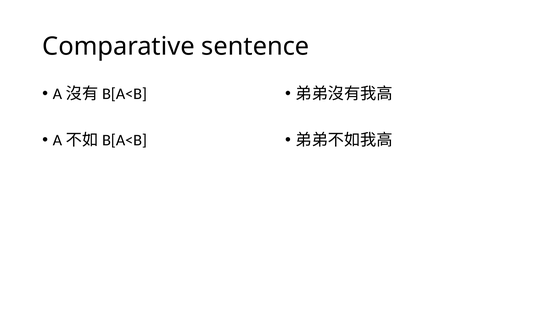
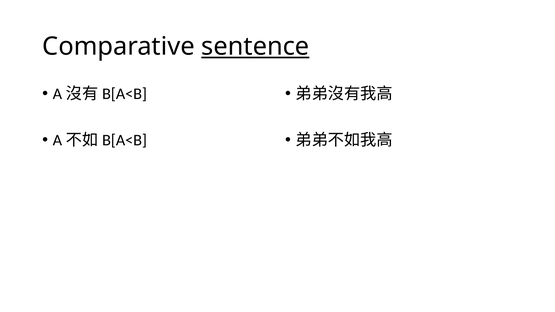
sentence underline: none -> present (255, 47)
